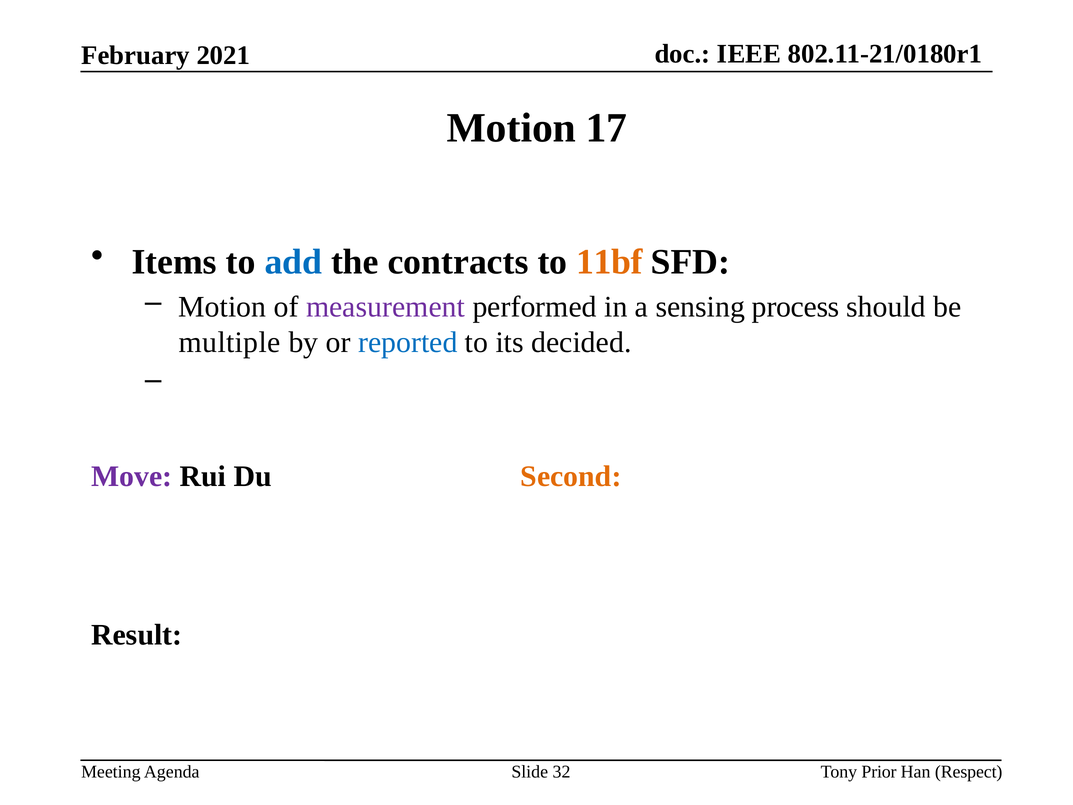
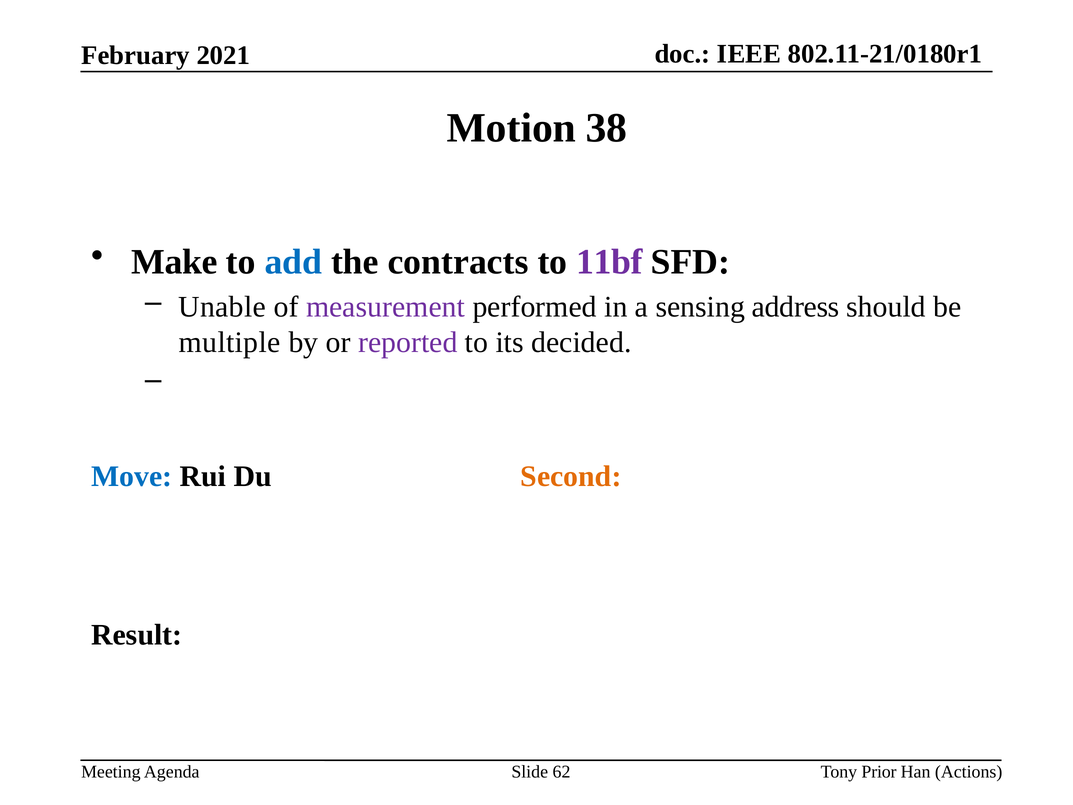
17: 17 -> 38 (606, 128)
Items: Items -> Make (174, 262)
11bf colour: orange -> purple (609, 262)
Motion: Motion -> Unable (222, 307)
process: process -> address (796, 307)
reported colour: blue -> purple (408, 342)
Move colour: purple -> blue (132, 476)
32: 32 -> 62 (562, 772)
Respect: Respect -> Actions (969, 772)
